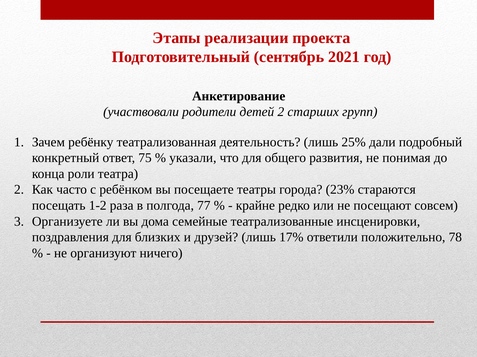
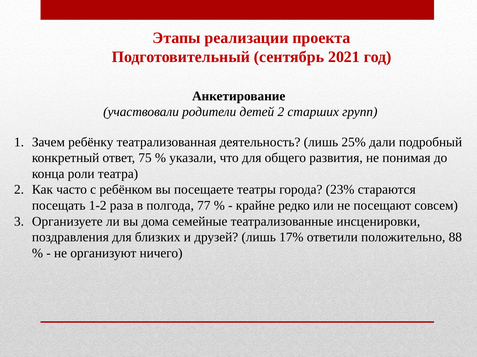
78: 78 -> 88 (455, 238)
